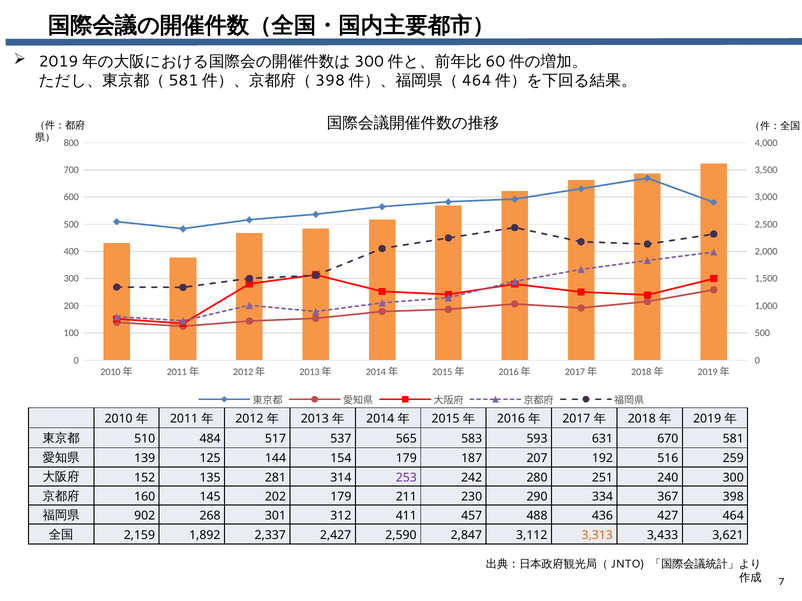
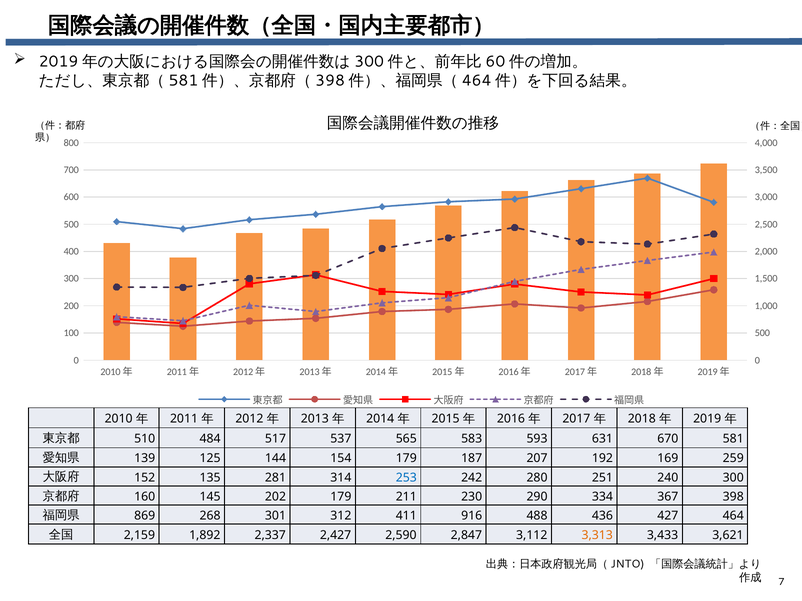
516: 516 -> 169 (668, 459)
253 colour: purple -> blue (406, 478)
902: 902 -> 869 (145, 516)
457: 457 -> 916 (472, 516)
